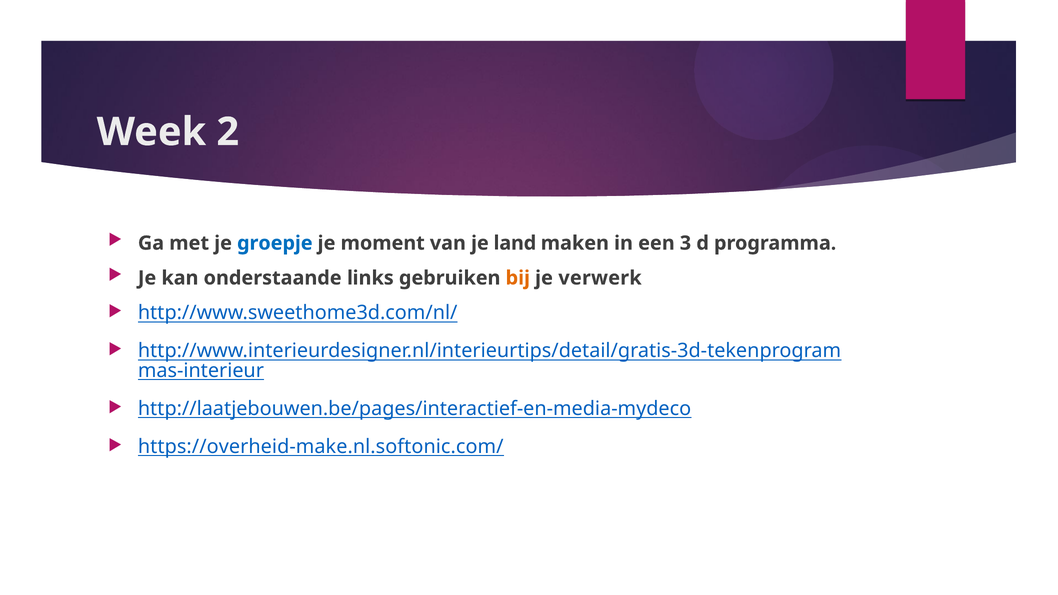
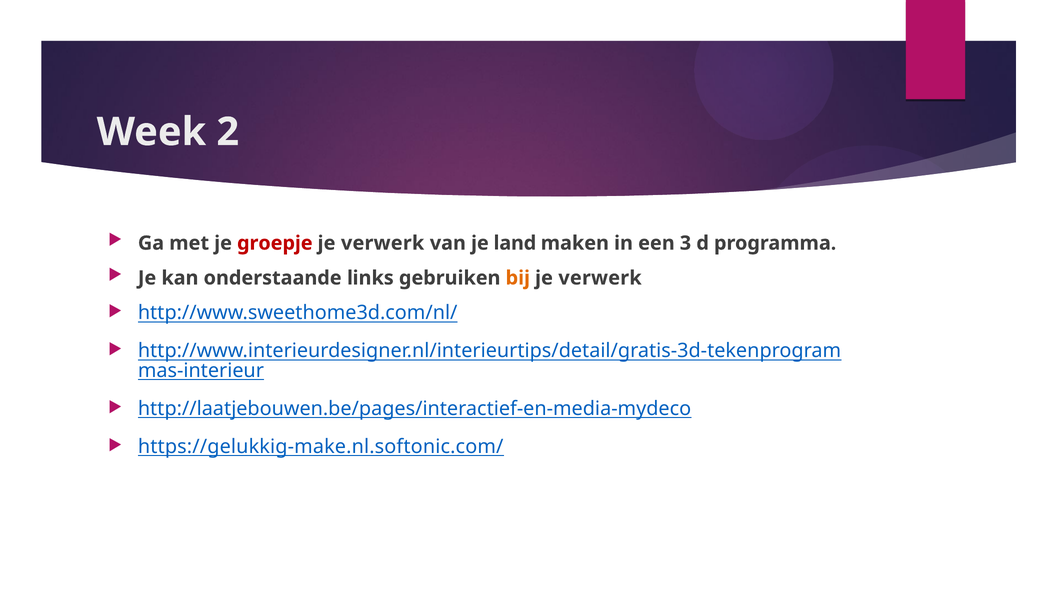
groepje colour: blue -> red (275, 243)
moment: moment -> verwerk (383, 243)
https://overheid-make.nl.softonic.com/: https://overheid-make.nl.softonic.com/ -> https://gelukkig-make.nl.softonic.com/ (321, 447)
